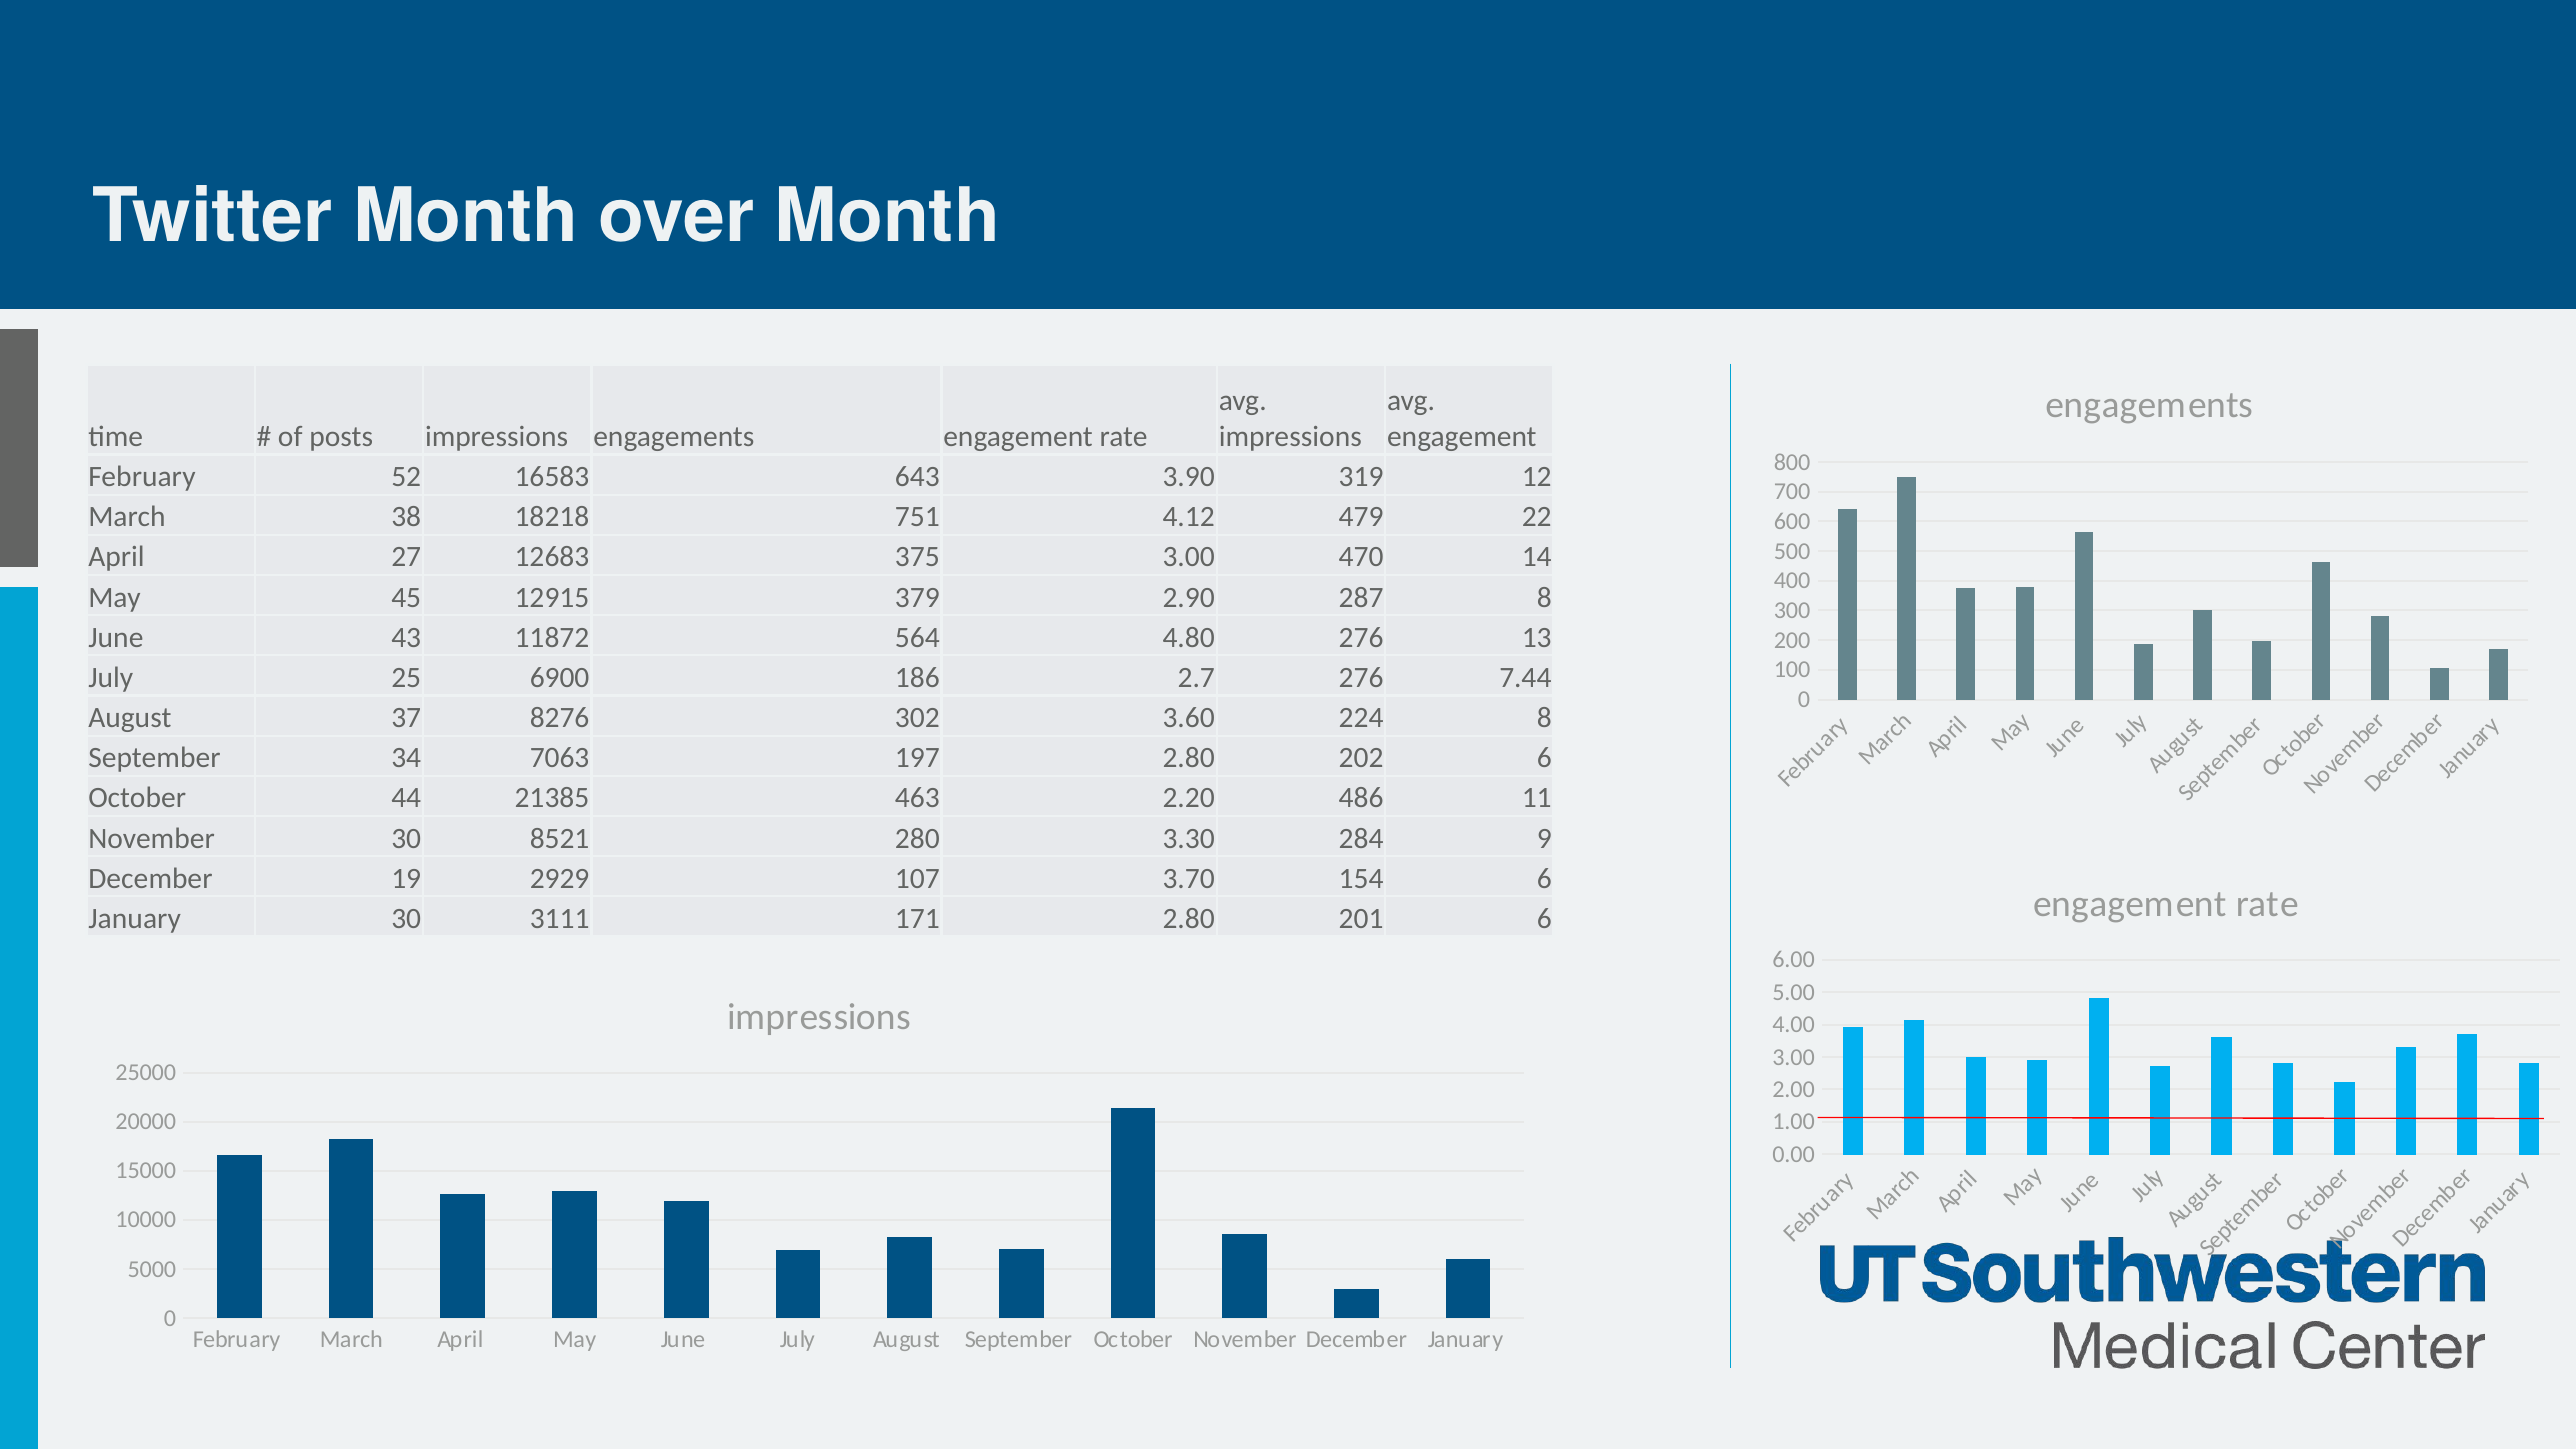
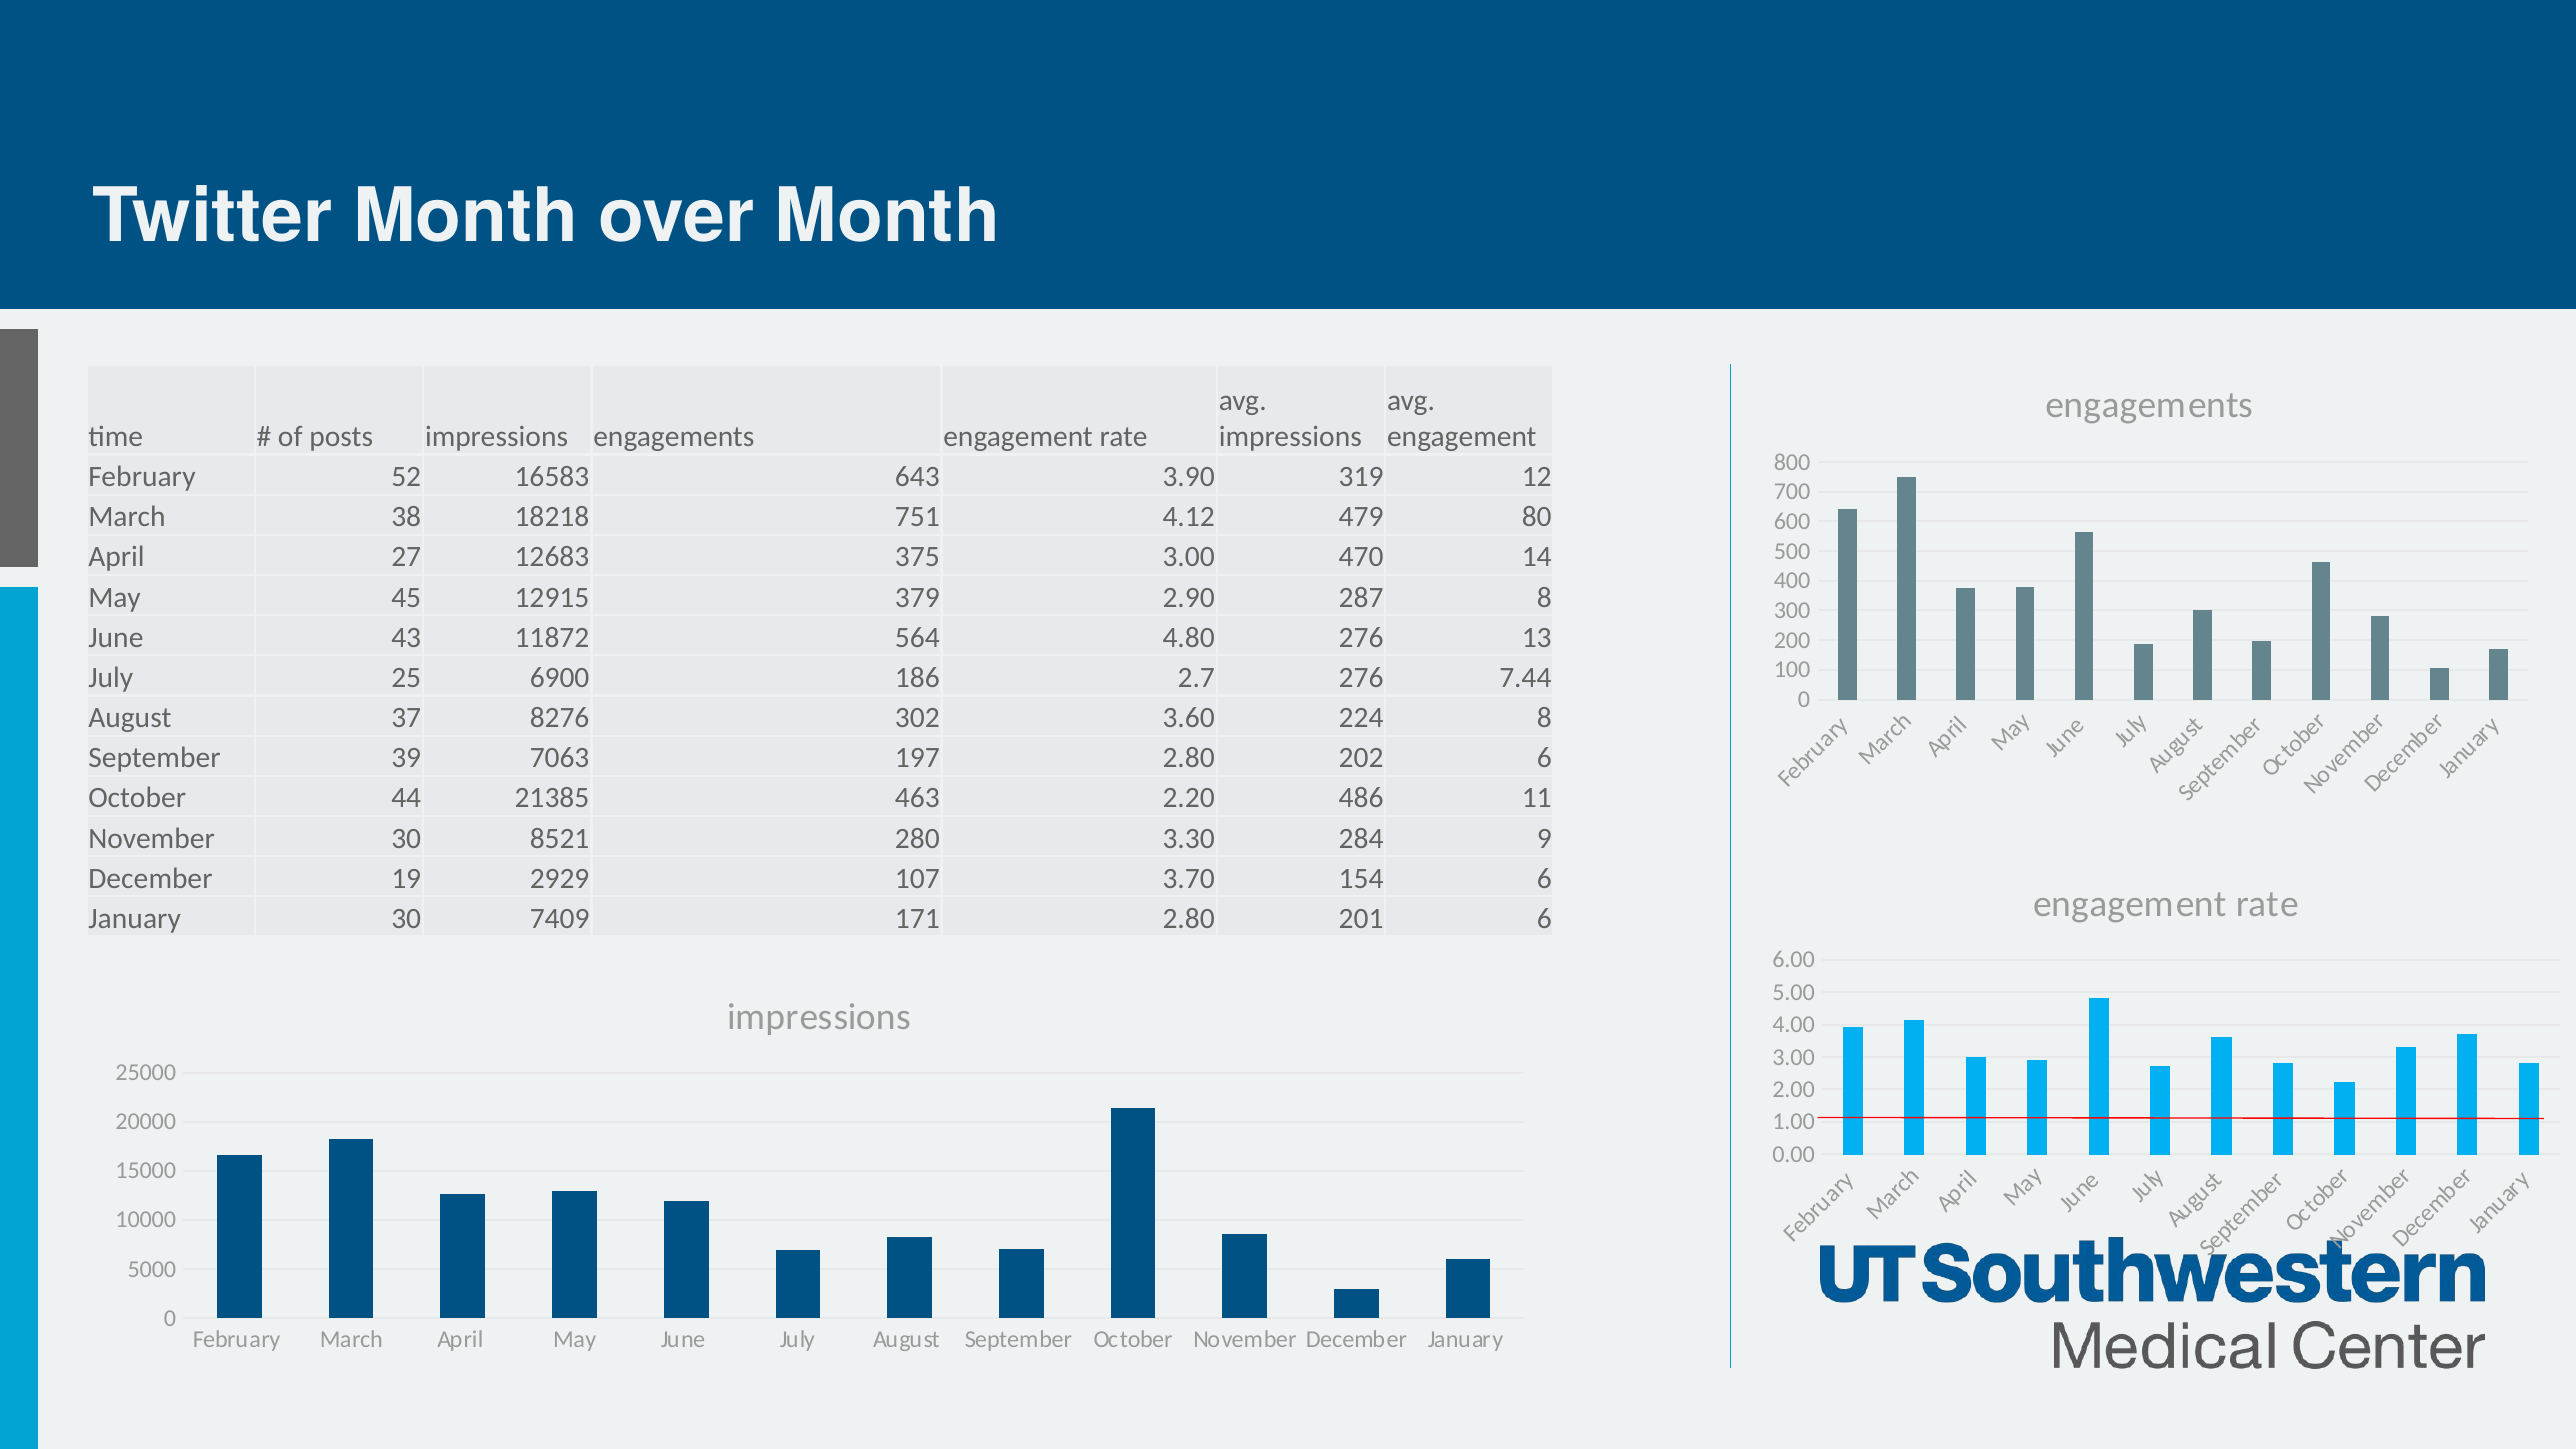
22: 22 -> 80 (1537, 517)
34: 34 -> 39 (406, 758)
3111: 3111 -> 7409 (560, 919)
